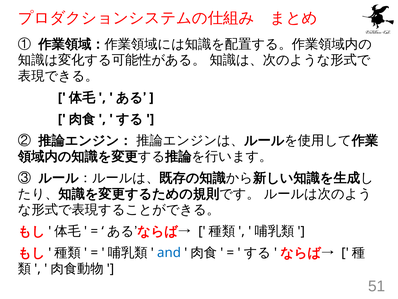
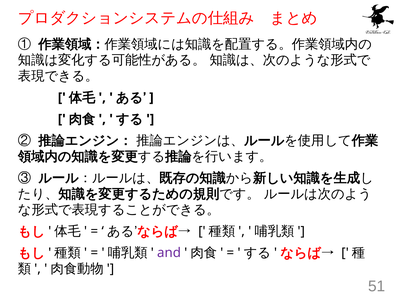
and colour: blue -> purple (169, 252)
